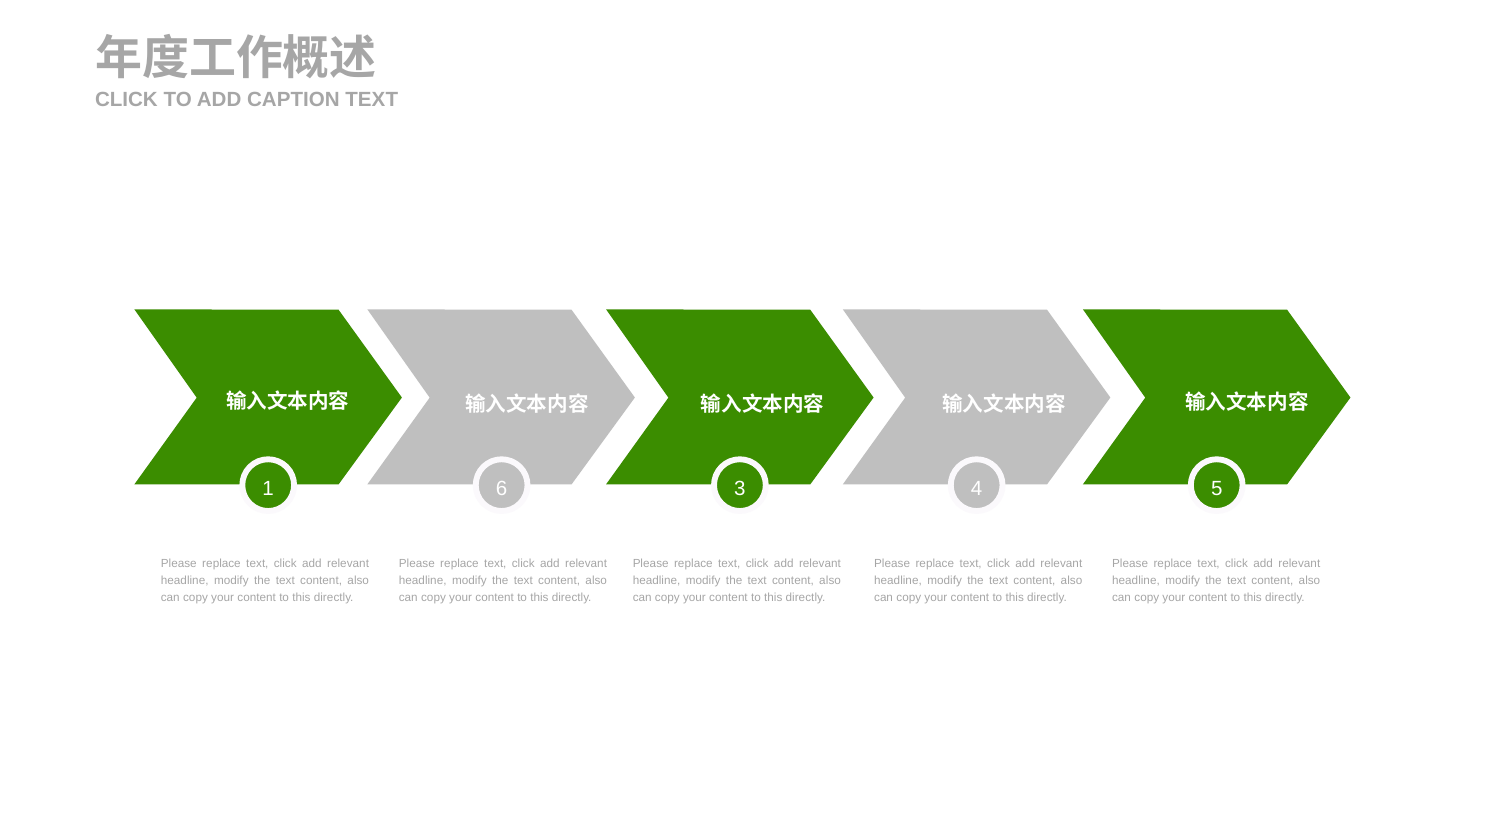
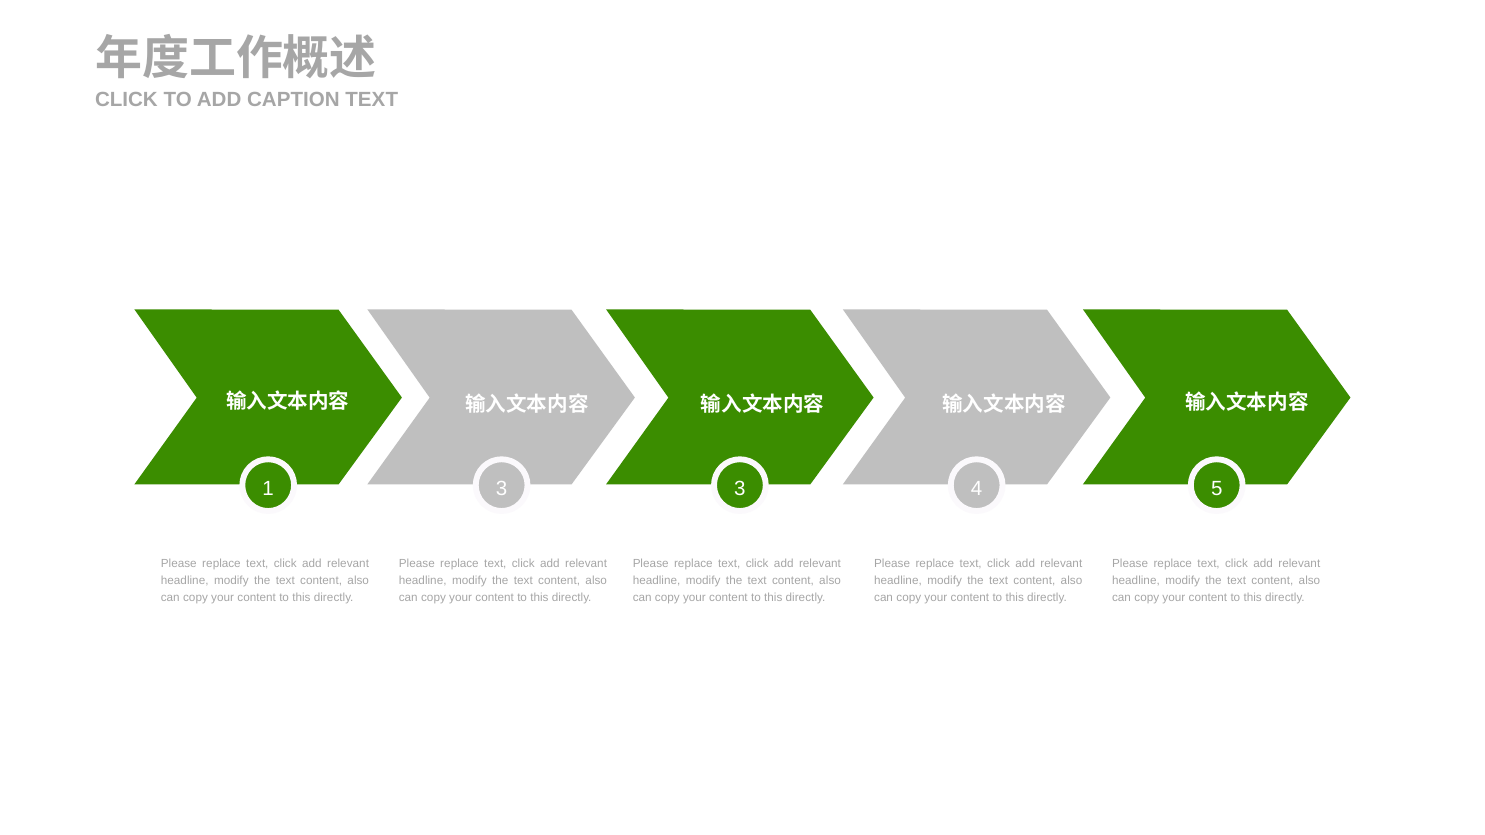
1 6: 6 -> 3 (502, 489)
